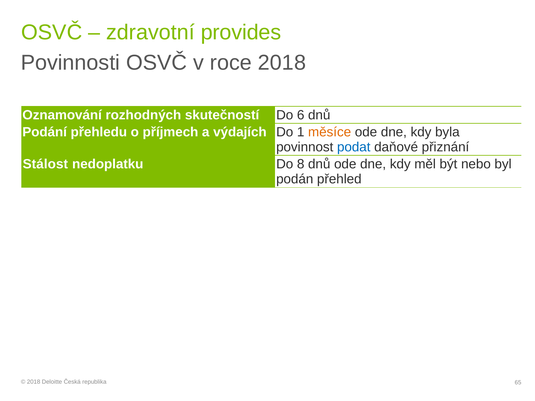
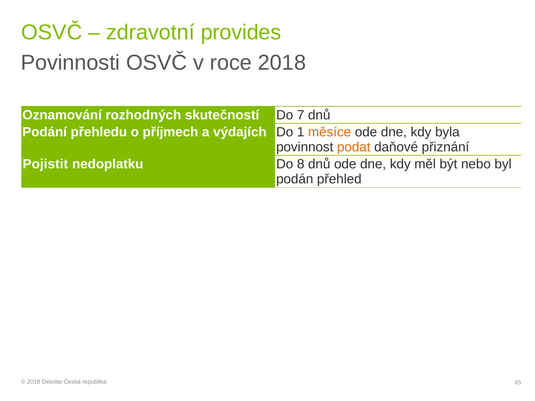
6: 6 -> 7 (301, 115)
podat colour: blue -> orange (354, 147)
Stálost: Stálost -> Pojistit (45, 164)
